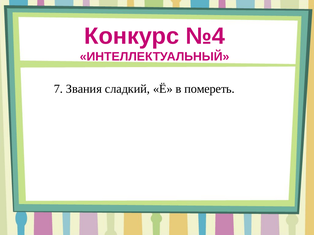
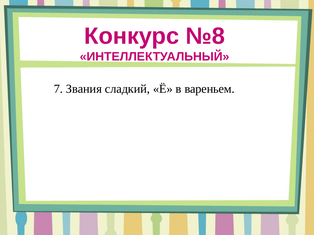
№4: №4 -> №8 (205, 36)
помереть: помереть -> вареньем (210, 89)
